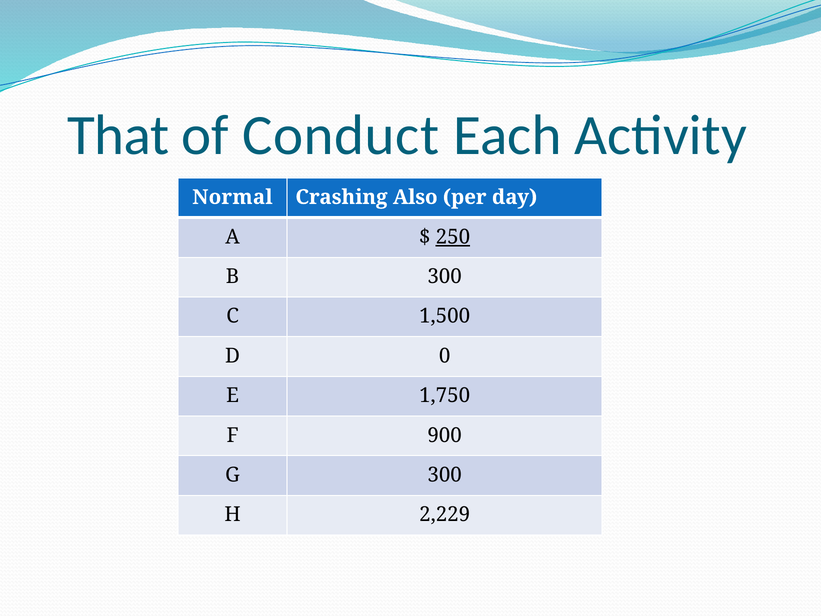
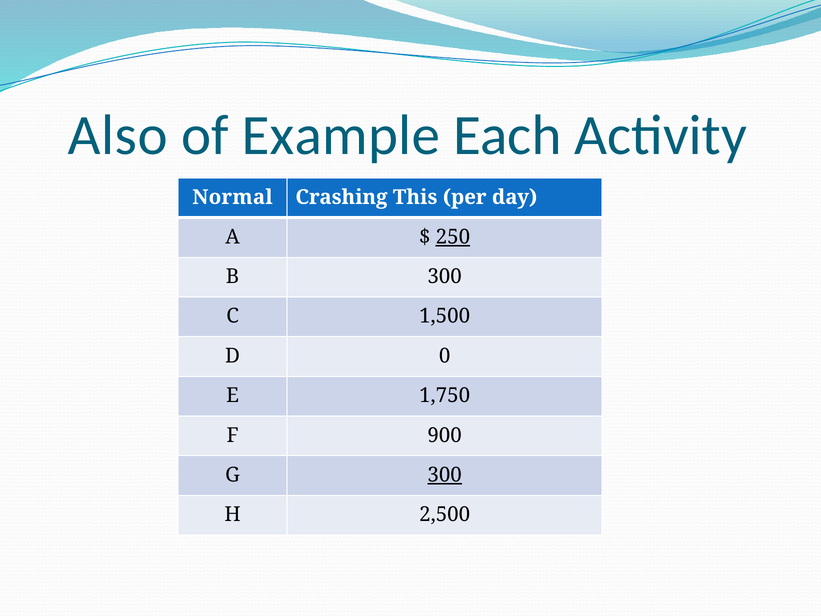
That: That -> Also (118, 136)
Conduct: Conduct -> Example (341, 136)
Also: Also -> This (415, 197)
300 underline: none -> present (445, 475)
2,229: 2,229 -> 2,500 (445, 514)
